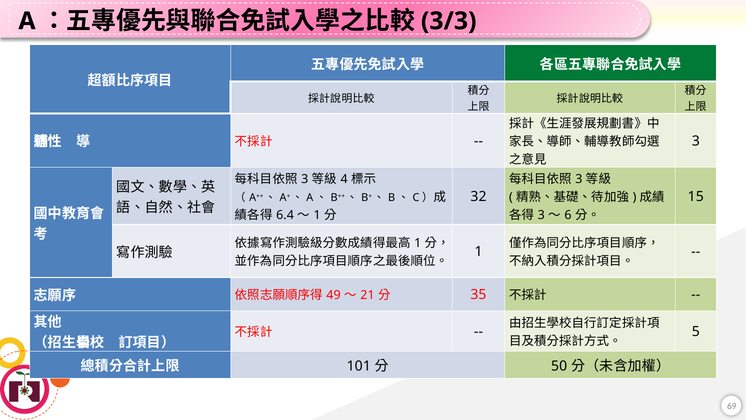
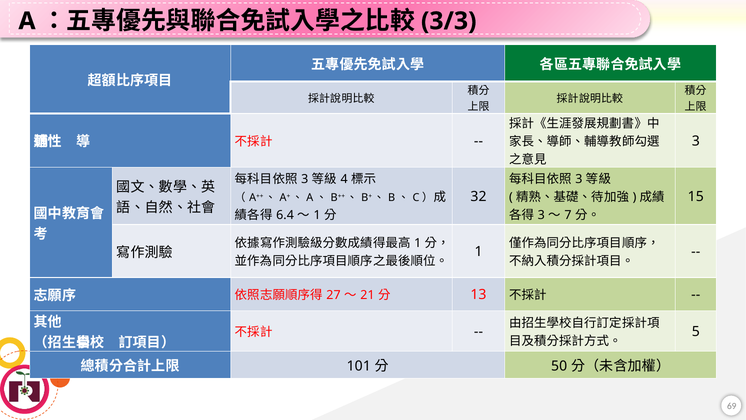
6: 6 -> 7 (568, 215)
49: 49 -> 27 (333, 295)
35: 35 -> 13 (478, 295)
